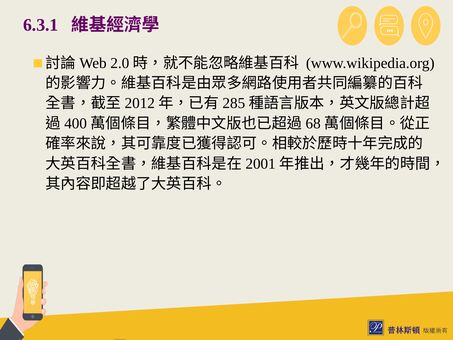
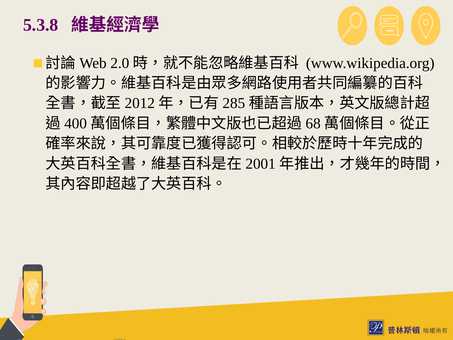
6.3.1: 6.3.1 -> 5.3.8 (41, 25)
